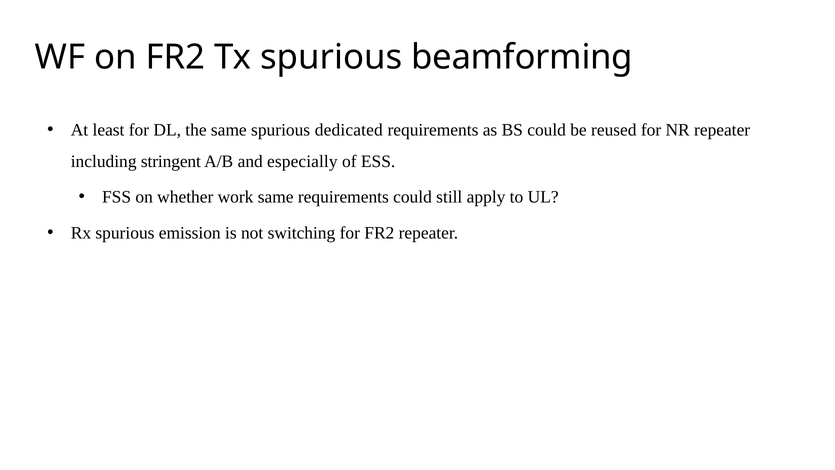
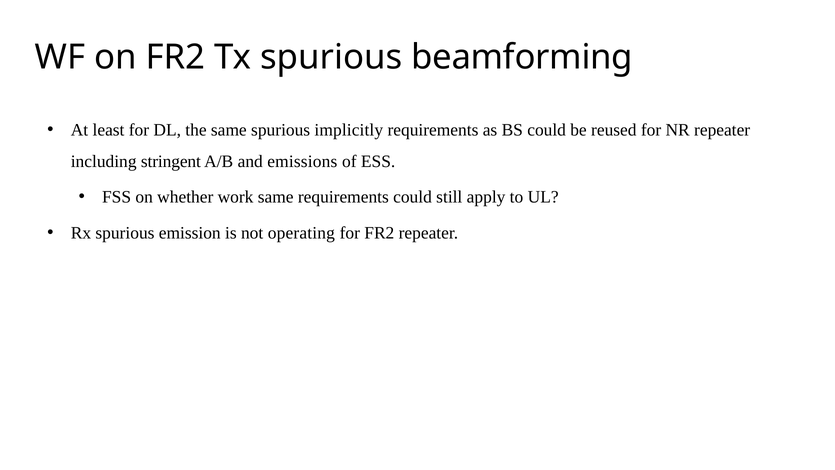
dedicated: dedicated -> implicitly (349, 130)
especially: especially -> emissions (302, 161)
switching: switching -> operating (301, 233)
